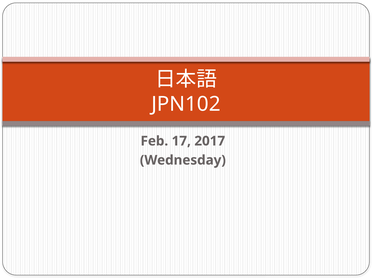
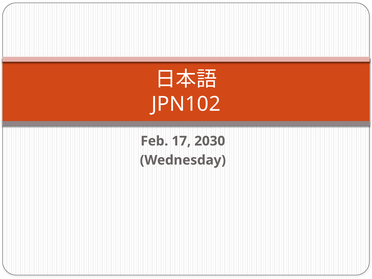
2017: 2017 -> 2030 (210, 141)
